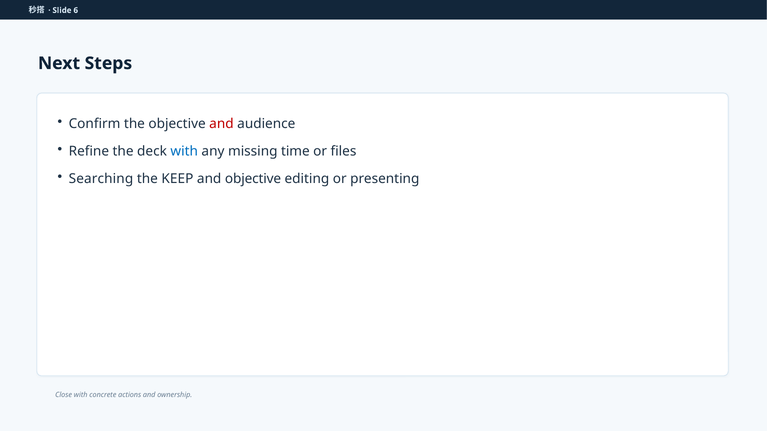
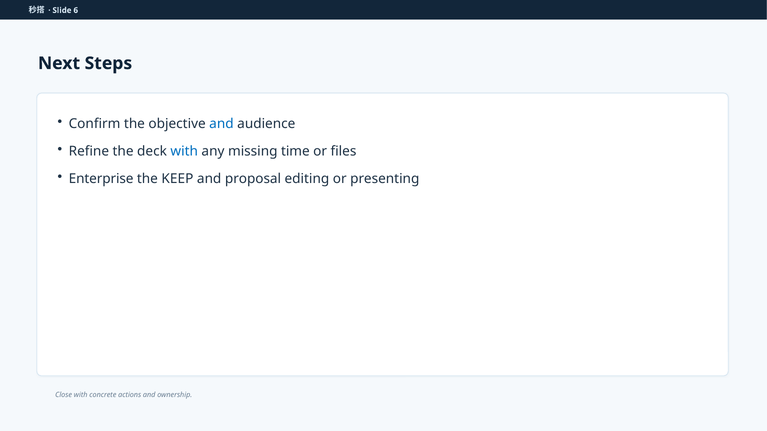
and colour: red -> blue (221, 124)
Searching: Searching -> Enterprise (101, 179)
and objective: objective -> proposal (253, 179)
